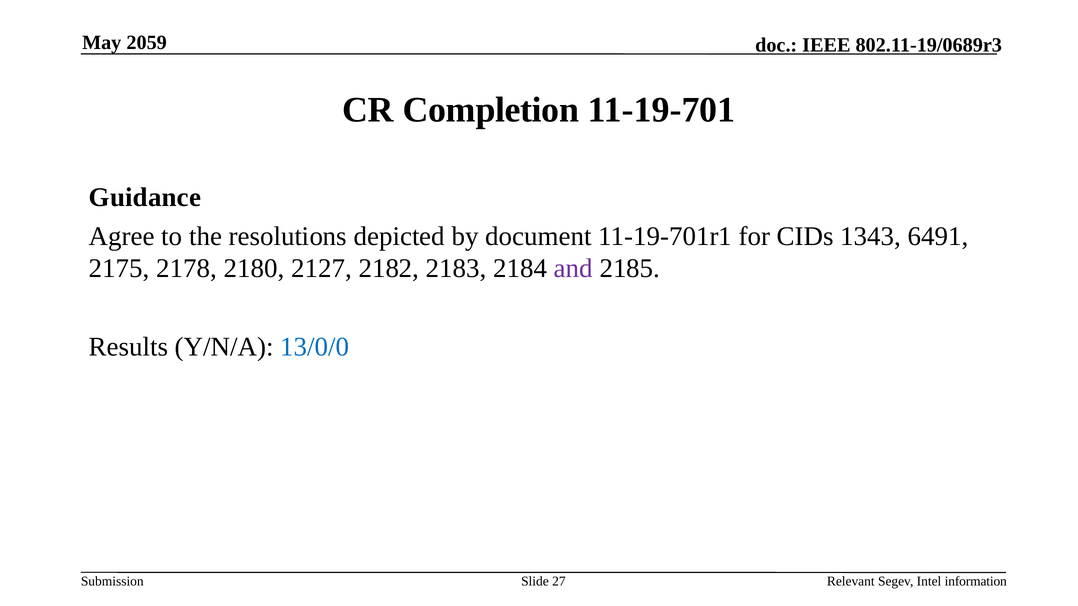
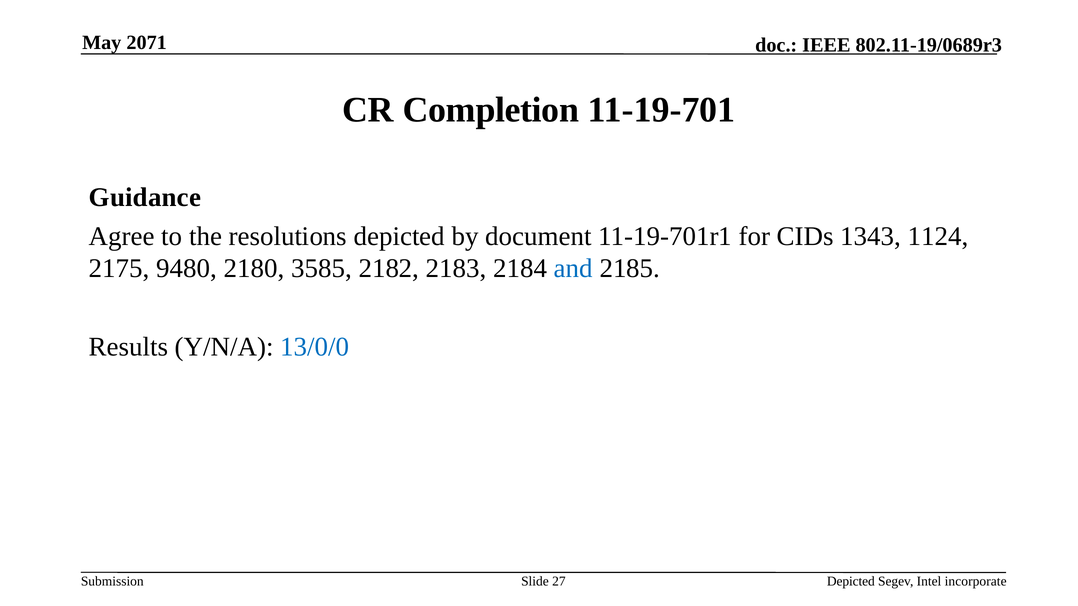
2059: 2059 -> 2071 (147, 43)
6491: 6491 -> 1124 (938, 236)
2178: 2178 -> 9480 (187, 269)
2127: 2127 -> 3585 (321, 269)
and colour: purple -> blue (573, 269)
Relevant: Relevant -> Depicted (851, 582)
information: information -> incorporate (976, 582)
